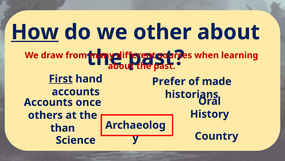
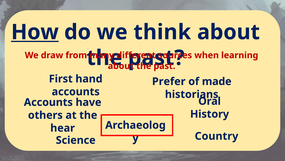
other: other -> think (162, 32)
First underline: present -> none (61, 79)
once: once -> have (88, 102)
than: than -> hear (63, 128)
